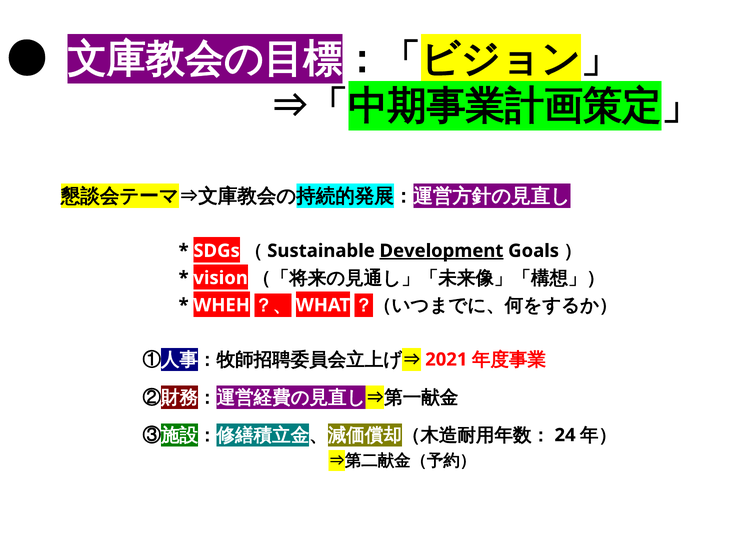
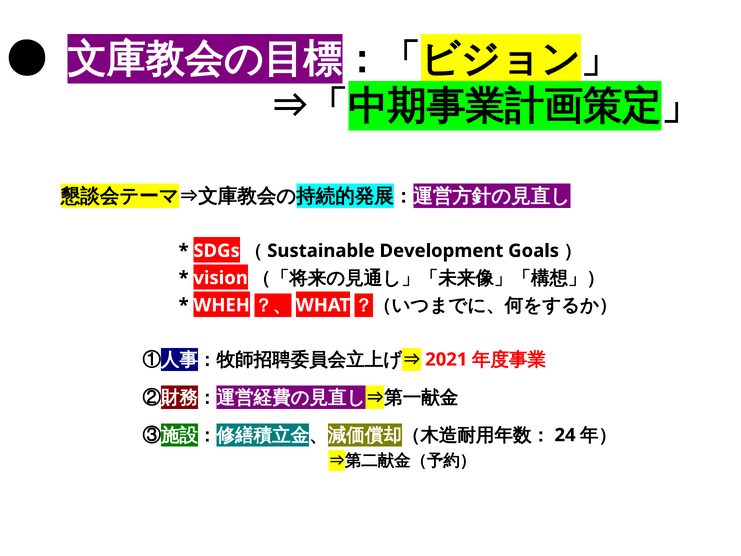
Development underline: present -> none (441, 251)
